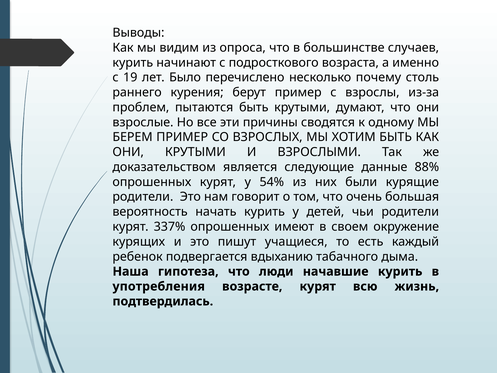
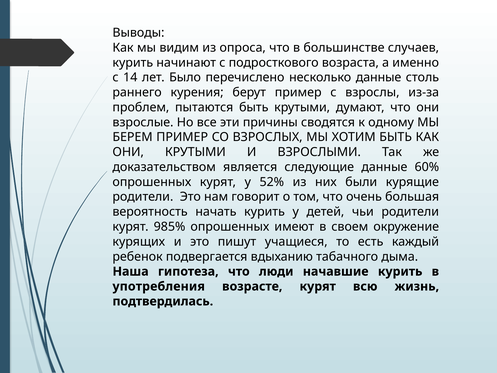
19: 19 -> 14 (130, 77)
несколько почему: почему -> данные (379, 77)
88%: 88% -> 60% (427, 167)
54%: 54% -> 52% (272, 182)
337%: 337% -> 985% (170, 227)
